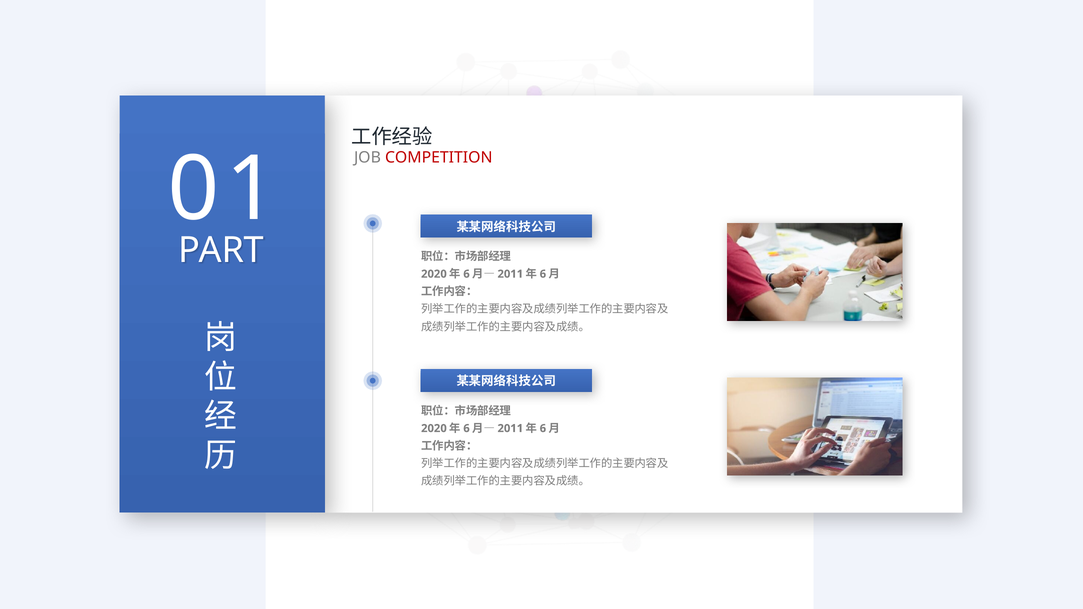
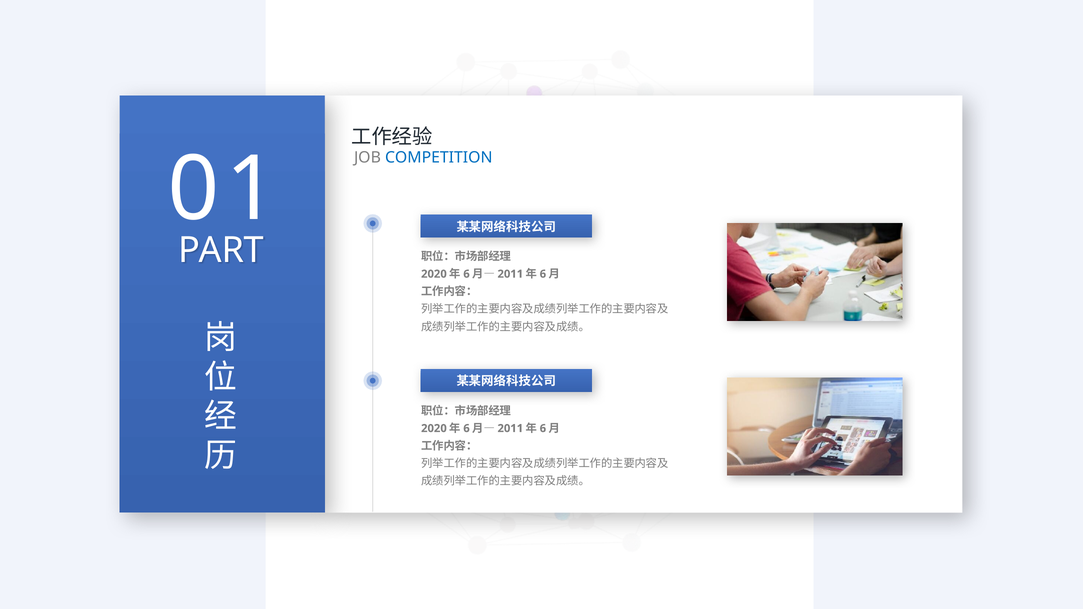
COMPETITION colour: red -> blue (439, 158)
